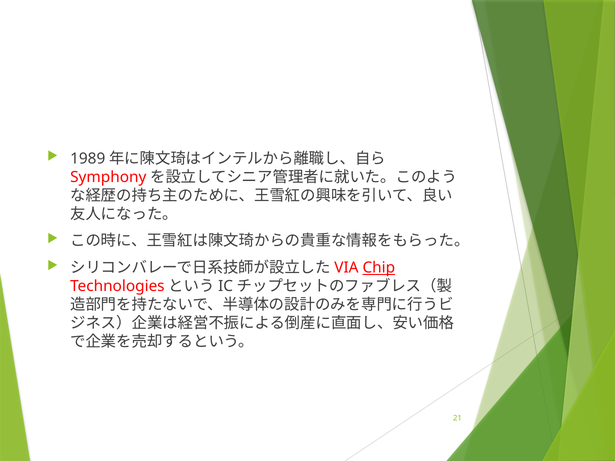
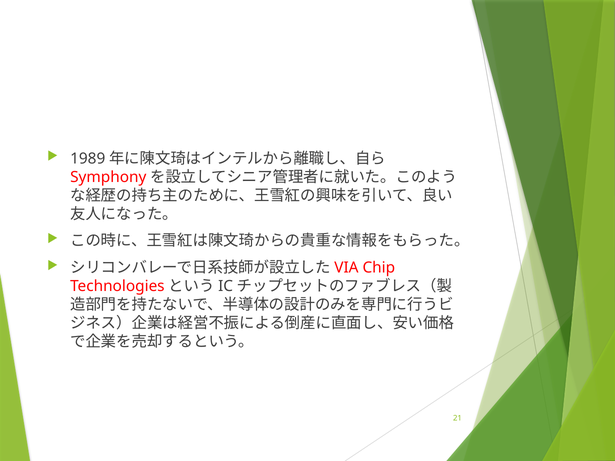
Chip underline: present -> none (379, 268)
